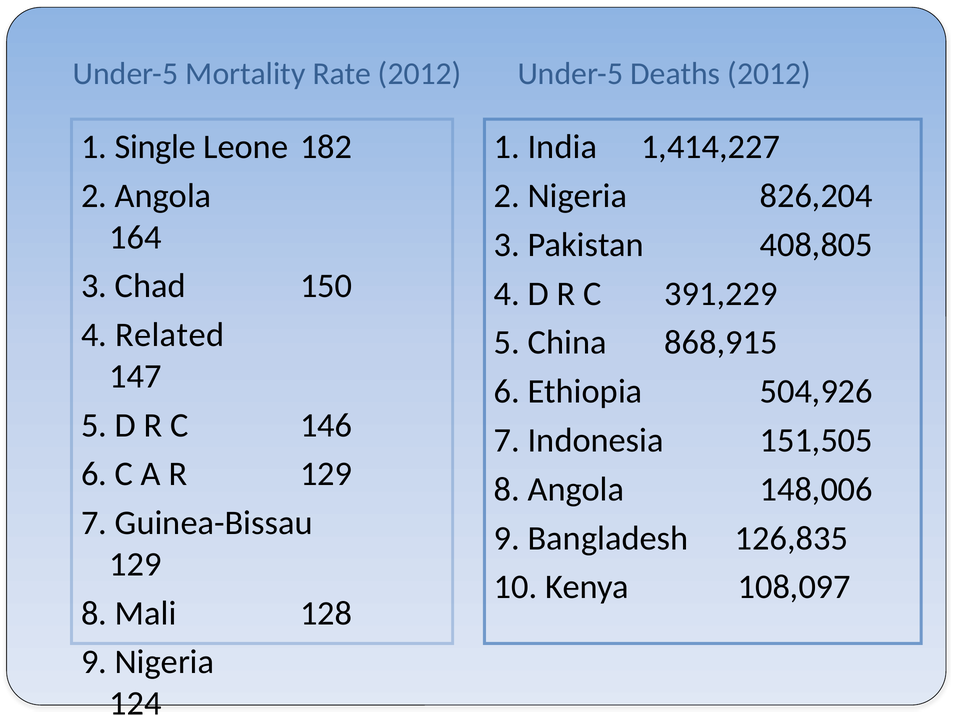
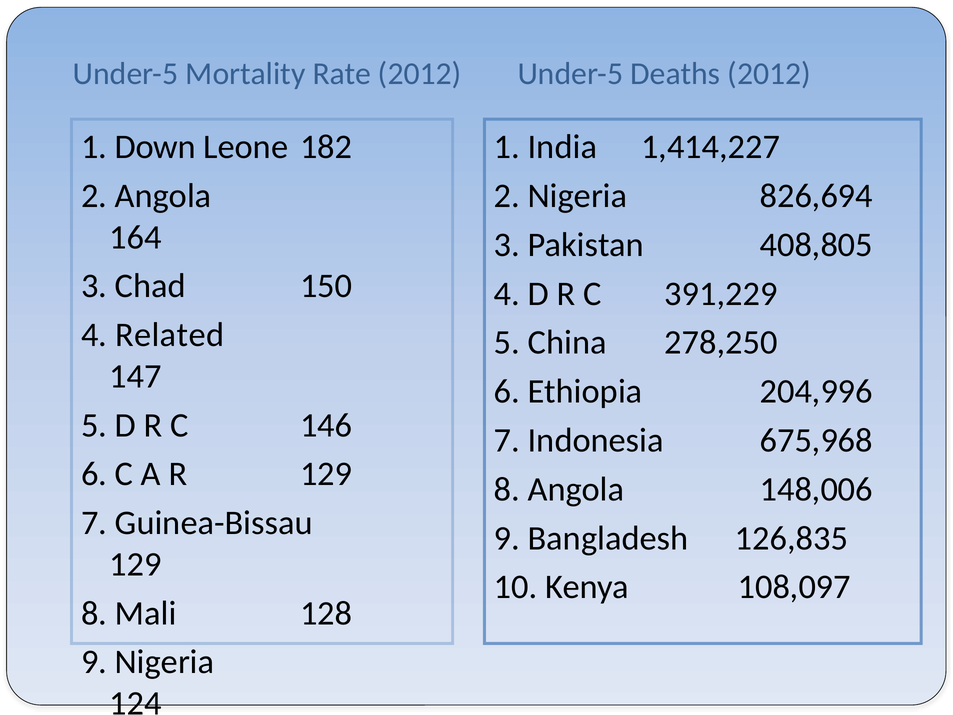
Single: Single -> Down (155, 147)
826,204: 826,204 -> 826,694 (816, 196)
868,915: 868,915 -> 278,250 (721, 342)
504,926: 504,926 -> 204,996 (816, 391)
151,505: 151,505 -> 675,968 (816, 440)
